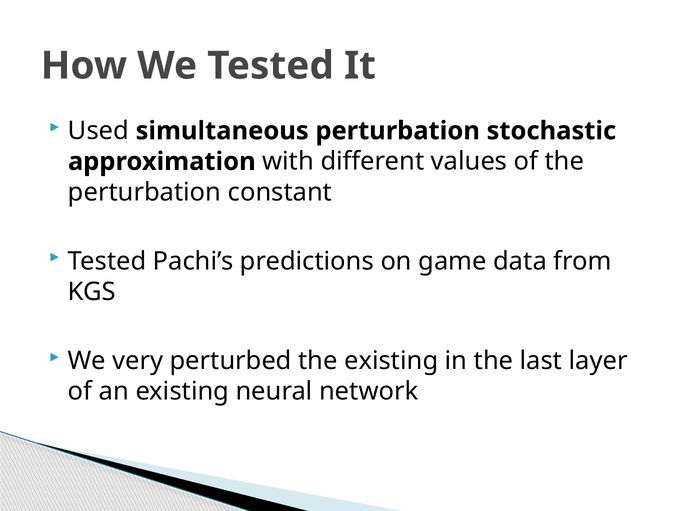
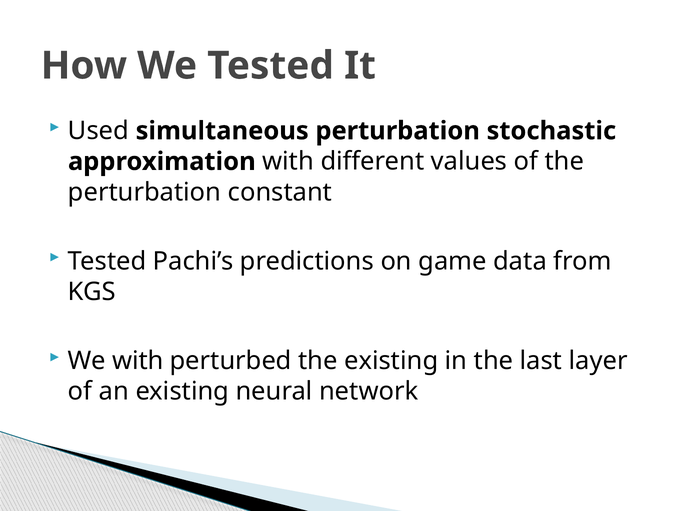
We very: very -> with (138, 361)
